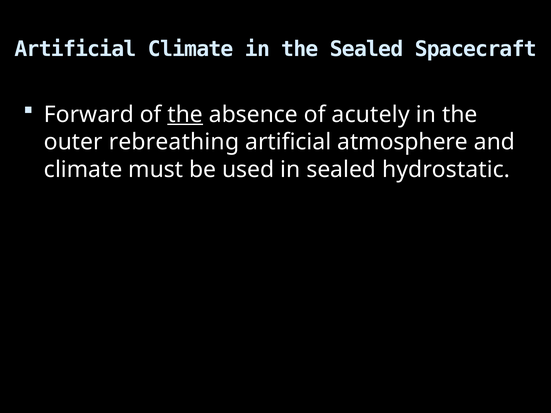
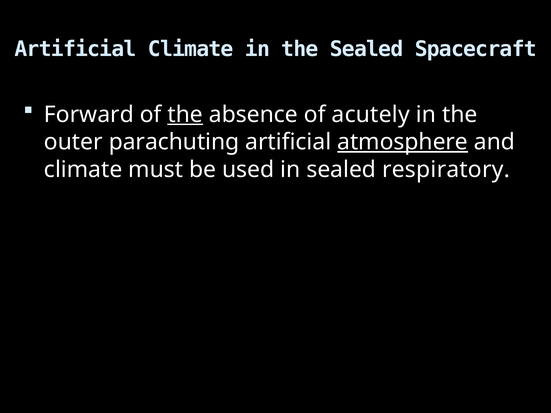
rebreathing: rebreathing -> parachuting (174, 142)
atmosphere underline: none -> present (403, 142)
hydrostatic: hydrostatic -> respiratory (446, 170)
